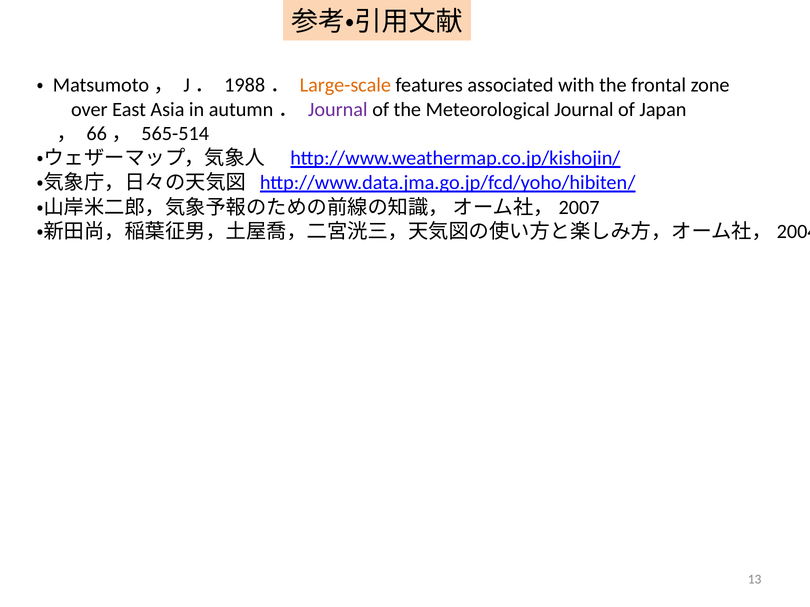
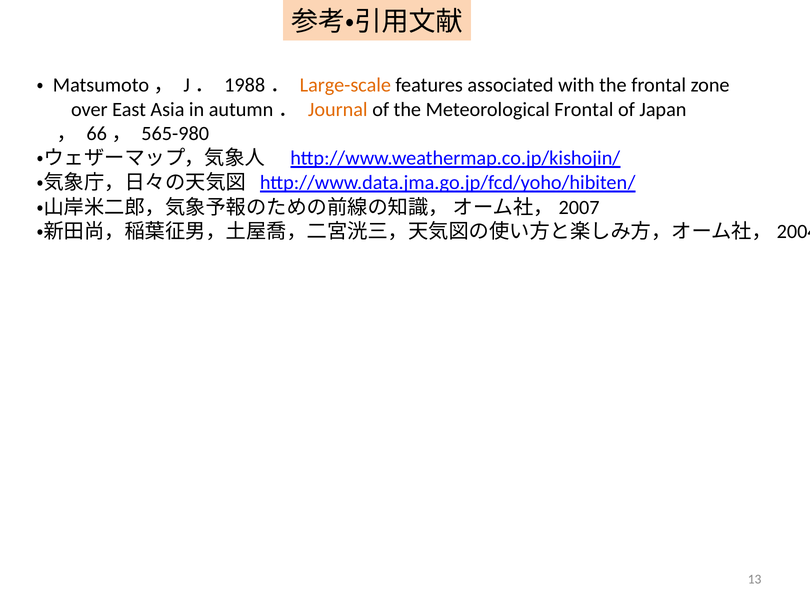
Journal colour: purple -> orange (338, 110)
Meteorological Journal: Journal -> Frontal (584, 110)
565-514: 565-514 -> 565-980 (175, 134)
